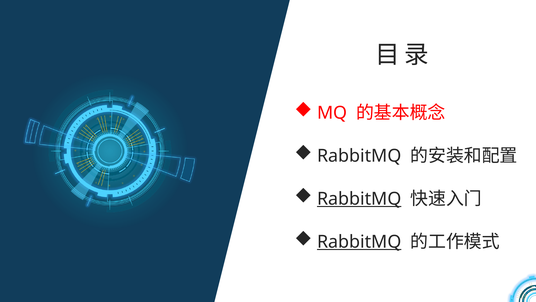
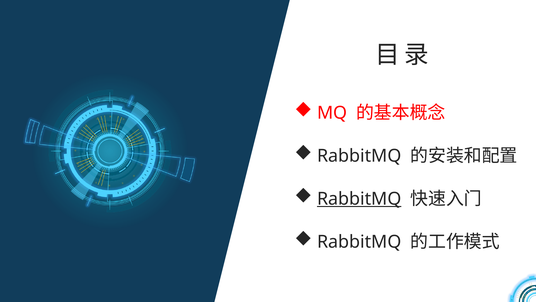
RabbitMQ underline: present -> none (359, 241)
